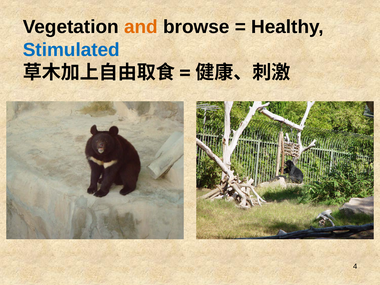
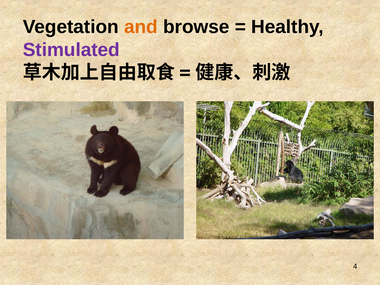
Stimulated colour: blue -> purple (71, 50)
